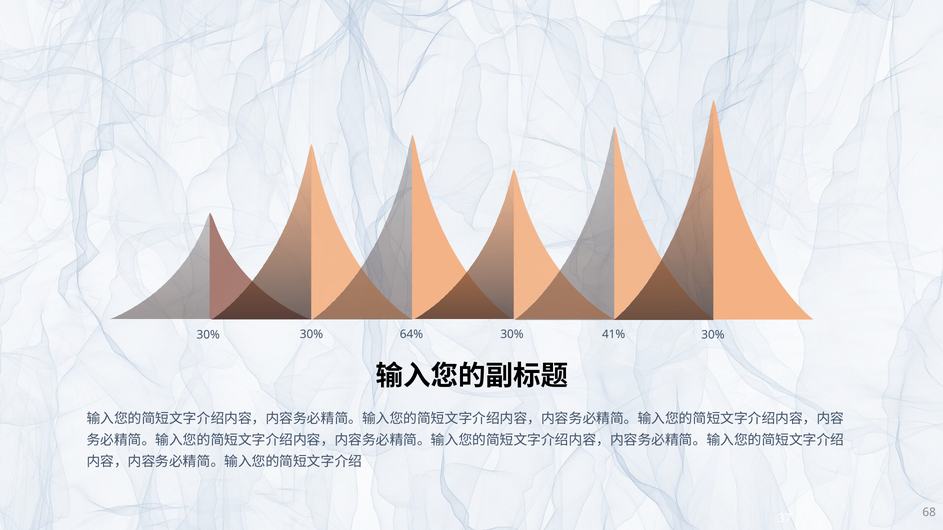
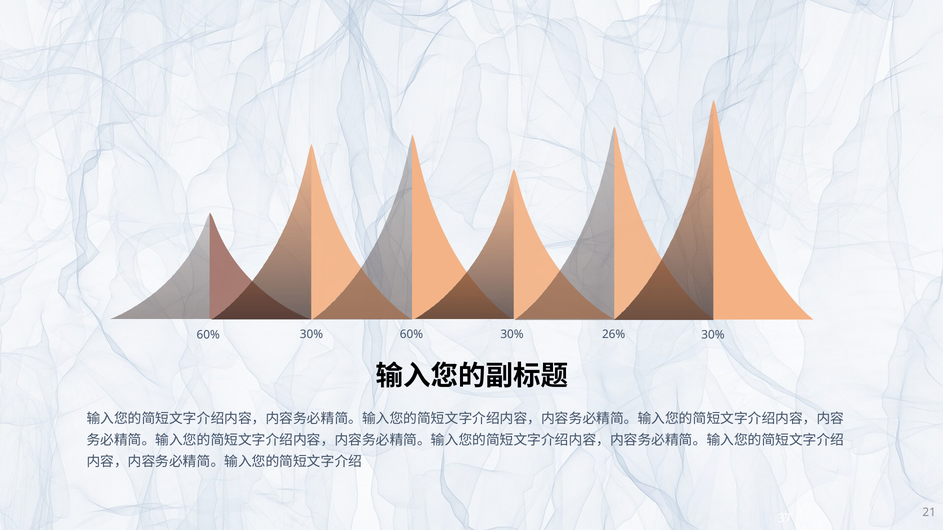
30%: 30% -> 60% (208, 335)
30% 64%: 64% -> 60% (411, 335)
41%: 41% -> 26% (614, 335)
68: 68 -> 21 (929, 513)
